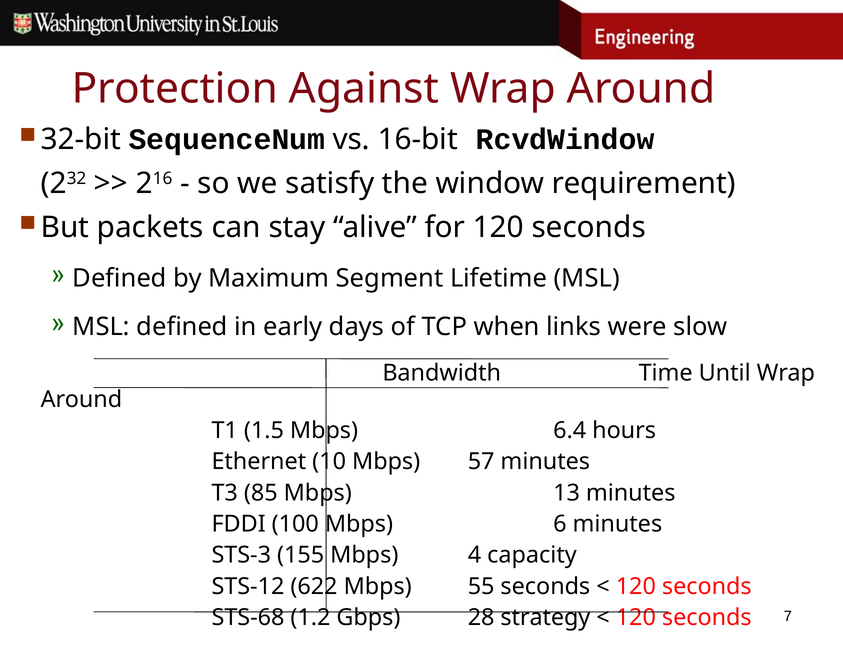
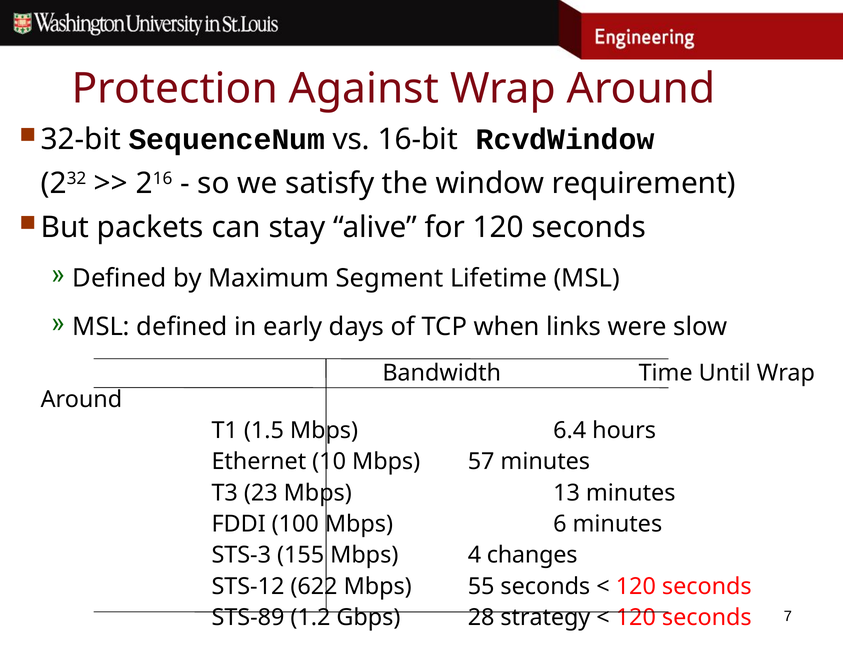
85: 85 -> 23 (261, 493)
capacity: capacity -> changes (532, 556)
STS-68: STS-68 -> STS-89 (248, 618)
